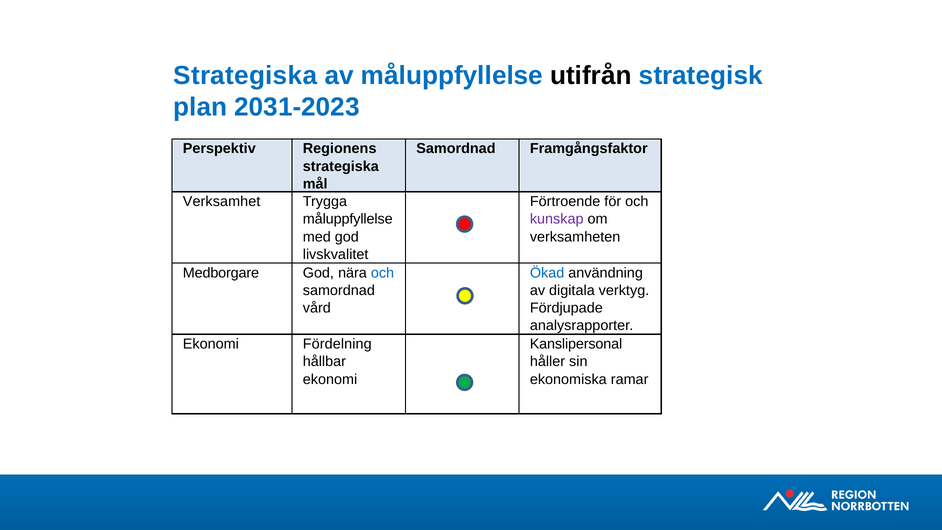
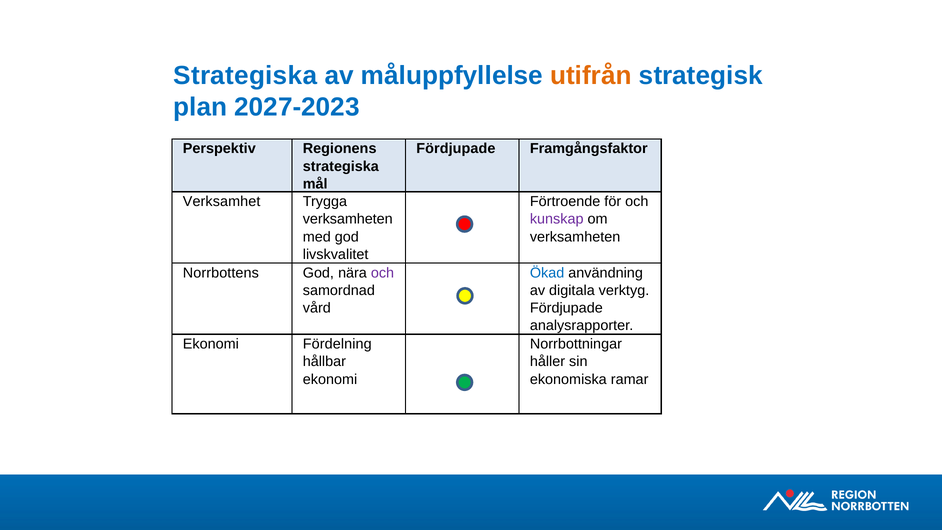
utifrån colour: black -> orange (591, 76)
2031-2023: 2031-2023 -> 2027-2023 (297, 107)
Samordnad: Samordnad -> Fördjupade (456, 149)
måluppfyllelse: måluppfyllelse -> verksamheten (348, 219)
Medborgare: Medborgare -> Norrbottens (221, 273)
och colour: blue -> purple (383, 273)
Kanslipersonal: Kanslipersonal -> Norrbottningar (576, 344)
